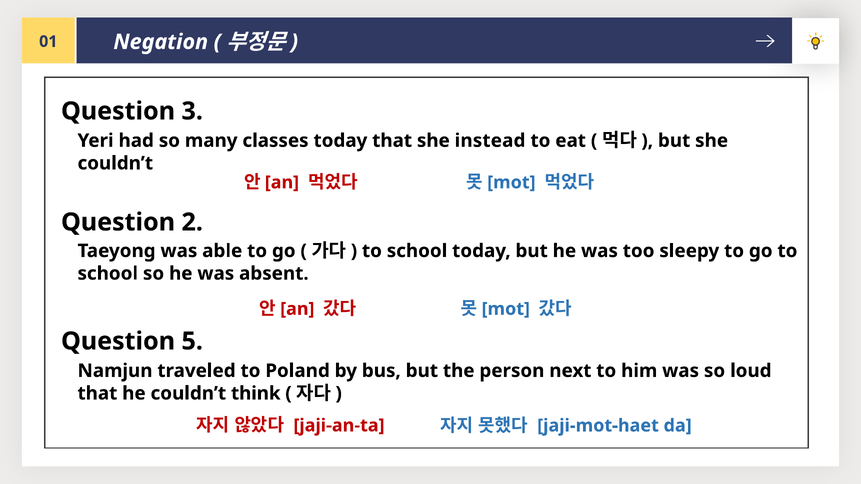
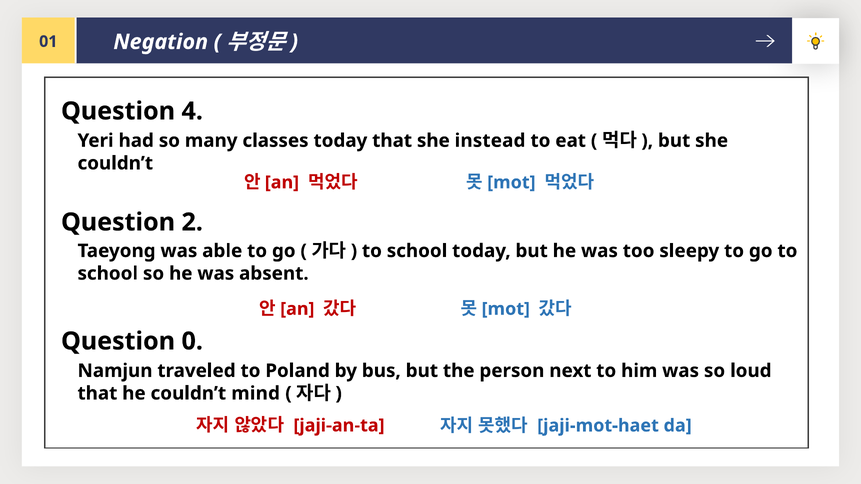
3: 3 -> 4 (192, 111)
5: 5 -> 0 (192, 341)
think: think -> mind (256, 394)
